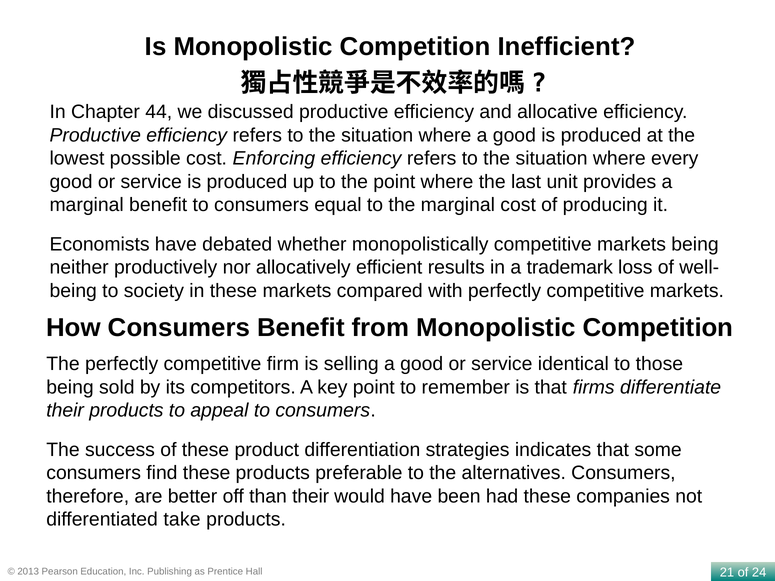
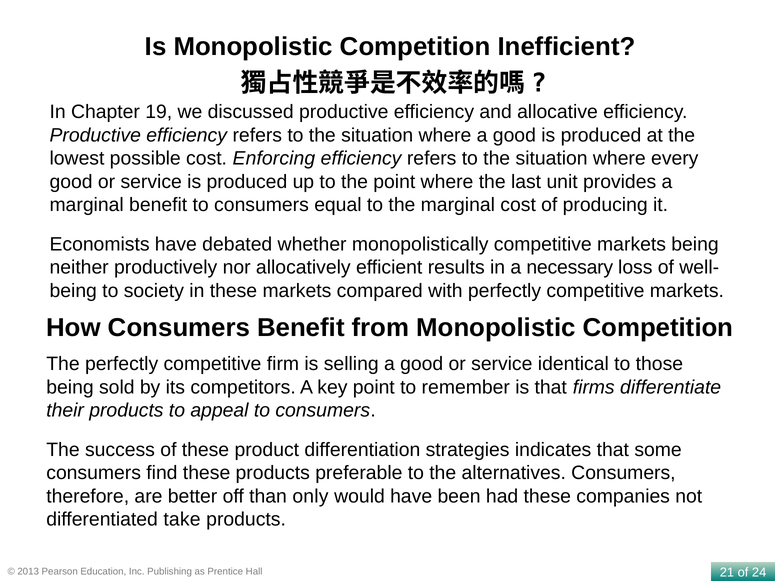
44: 44 -> 19 (159, 112)
trademark: trademark -> necessary (570, 268)
than their: their -> only (310, 496)
